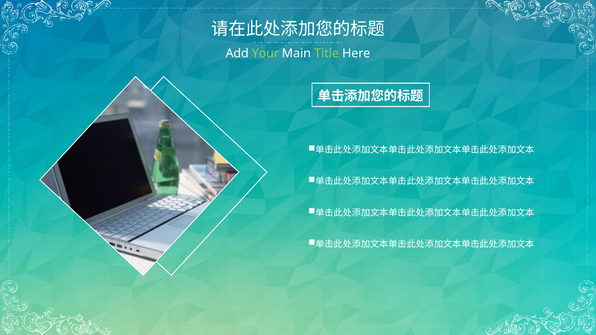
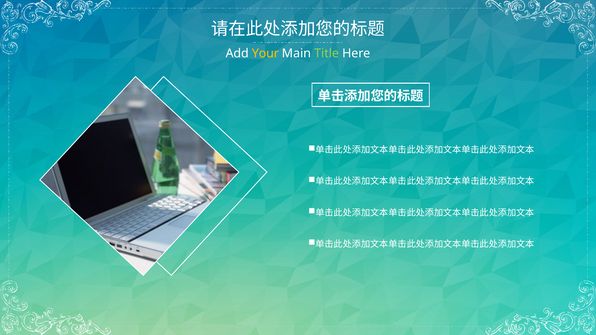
Your colour: light green -> yellow (265, 53)
